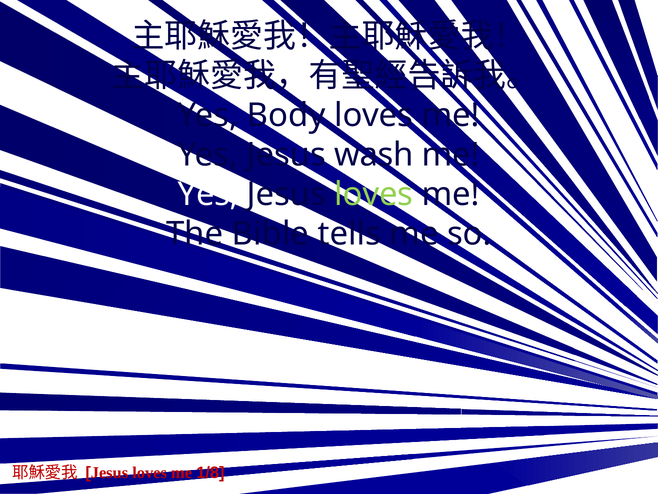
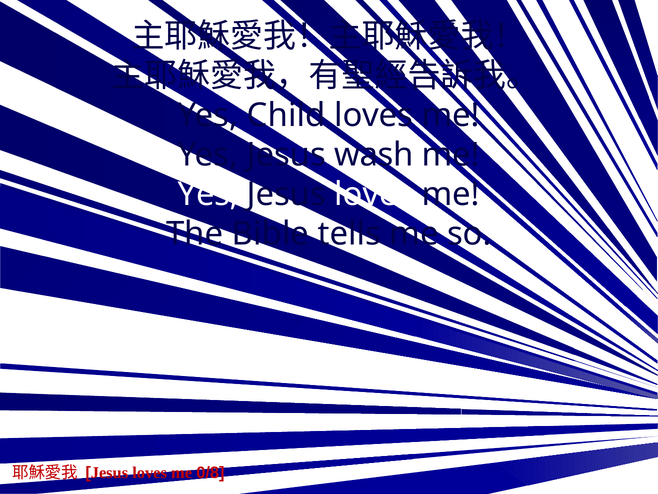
Body: Body -> Child (286, 115)
loves colour: light green -> white (374, 194)
1/8: 1/8 -> 0/8 (210, 472)
